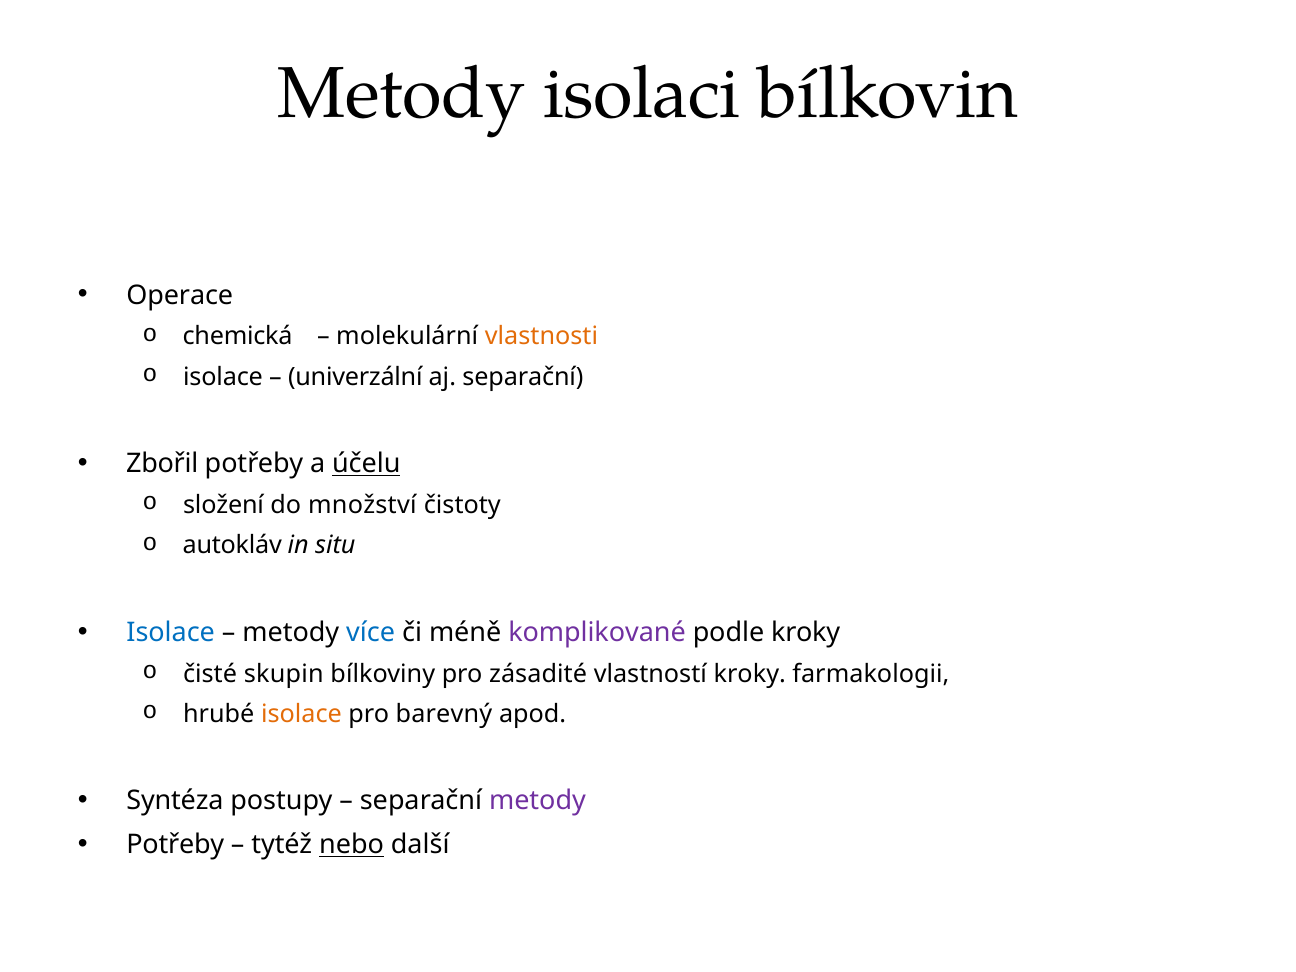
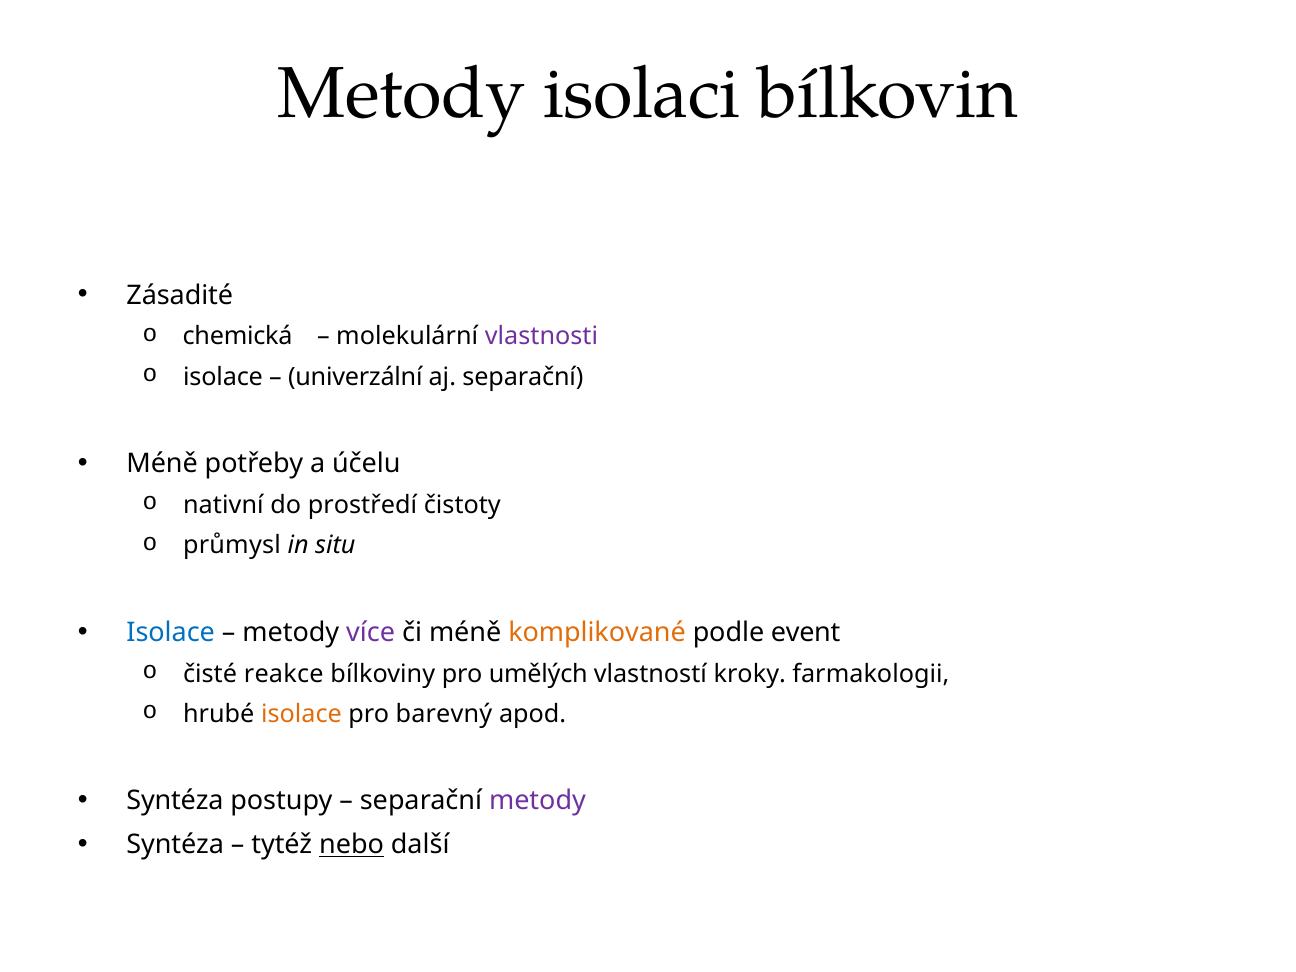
Operace: Operace -> Zásadité (180, 295)
vlastnosti colour: orange -> purple (541, 337)
Zbořil: Zbořil -> Méně (162, 464)
účelu underline: present -> none (366, 464)
složení: složení -> nativní (223, 505)
množství: množství -> prostředí (362, 505)
autokláv: autokláv -> průmysl (232, 546)
více colour: blue -> purple (371, 632)
komplikované colour: purple -> orange (597, 632)
podle kroky: kroky -> event (806, 632)
skupin: skupin -> reakce (284, 674)
zásadité: zásadité -> umělých (538, 674)
Potřeby: Potřeby -> Syntéza (175, 845)
